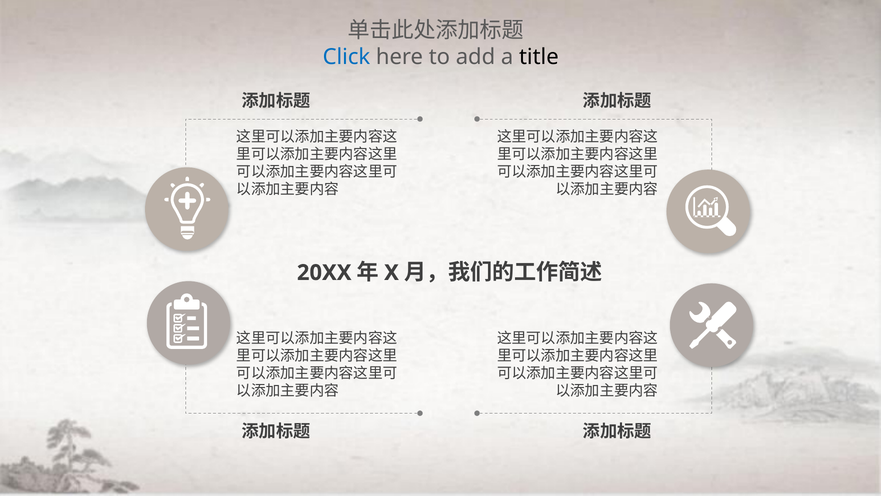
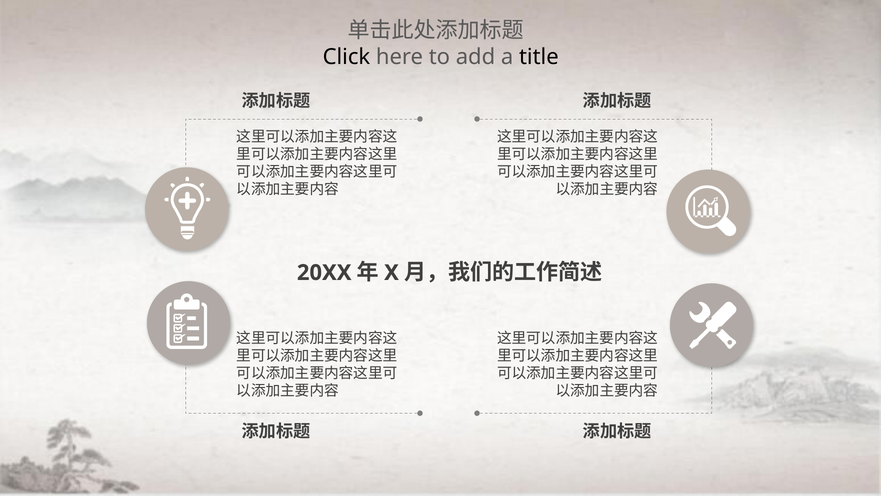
Click colour: blue -> black (346, 57)
